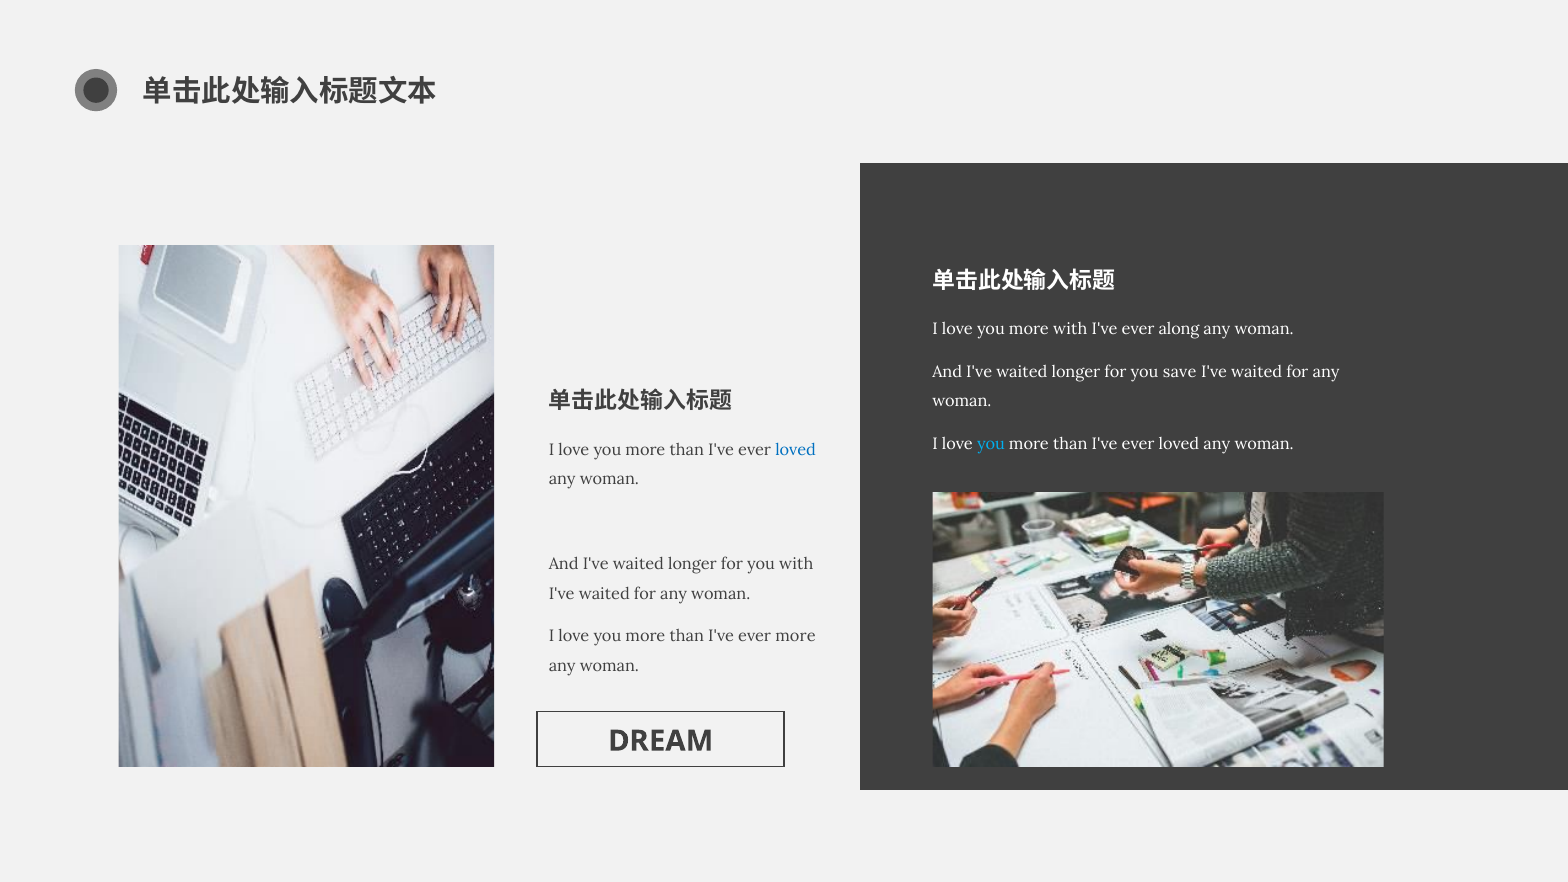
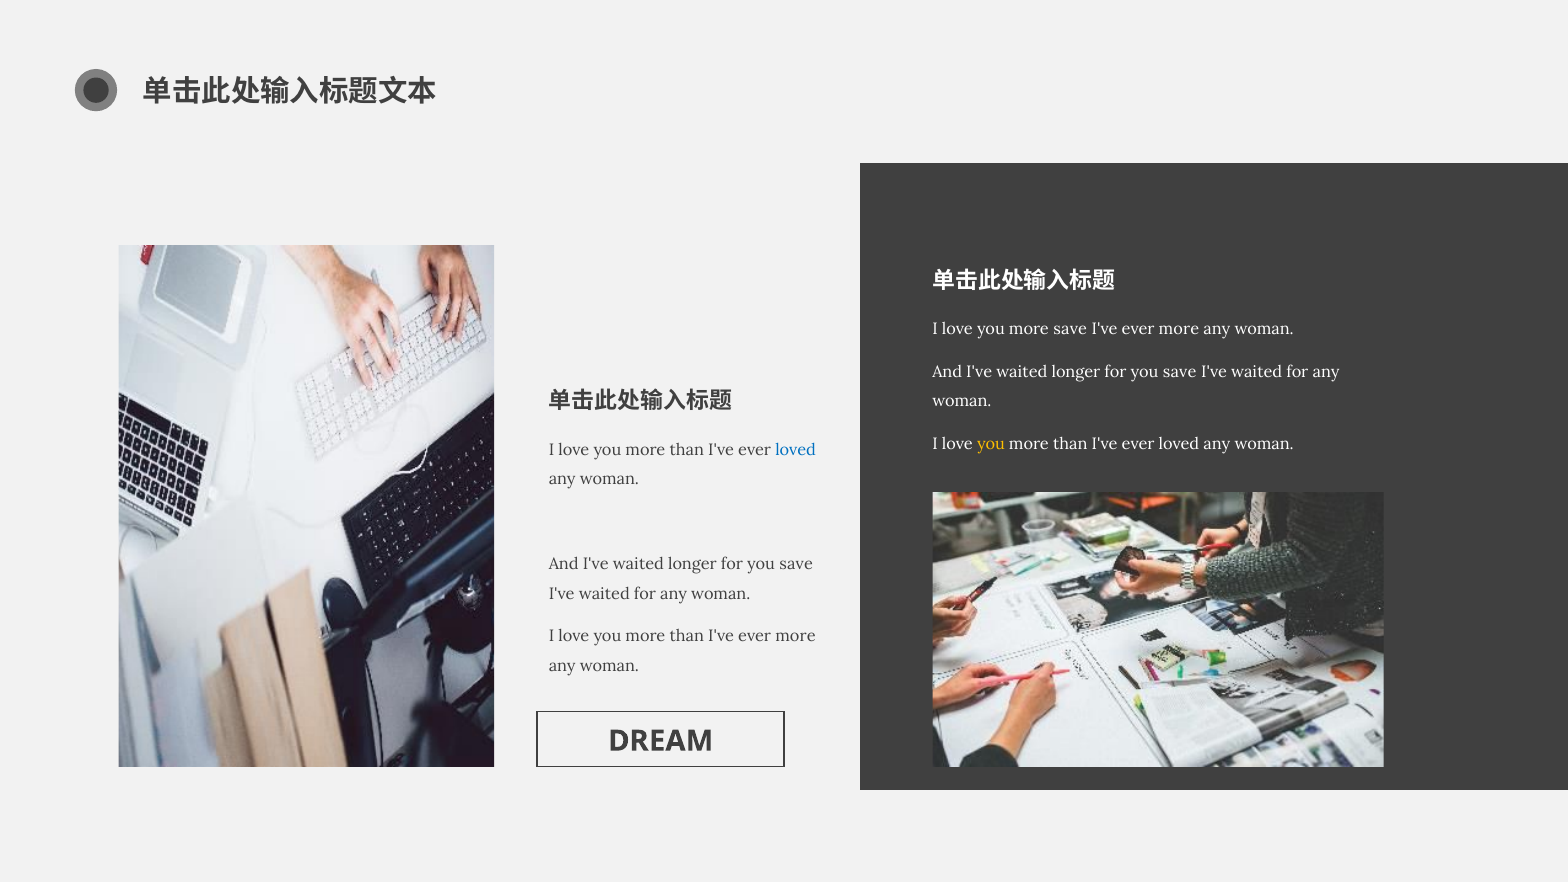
more with: with -> save (1070, 329)
along: along -> more (1179, 329)
you colour: light blue -> yellow (991, 444)
with: with -> save (796, 564)
